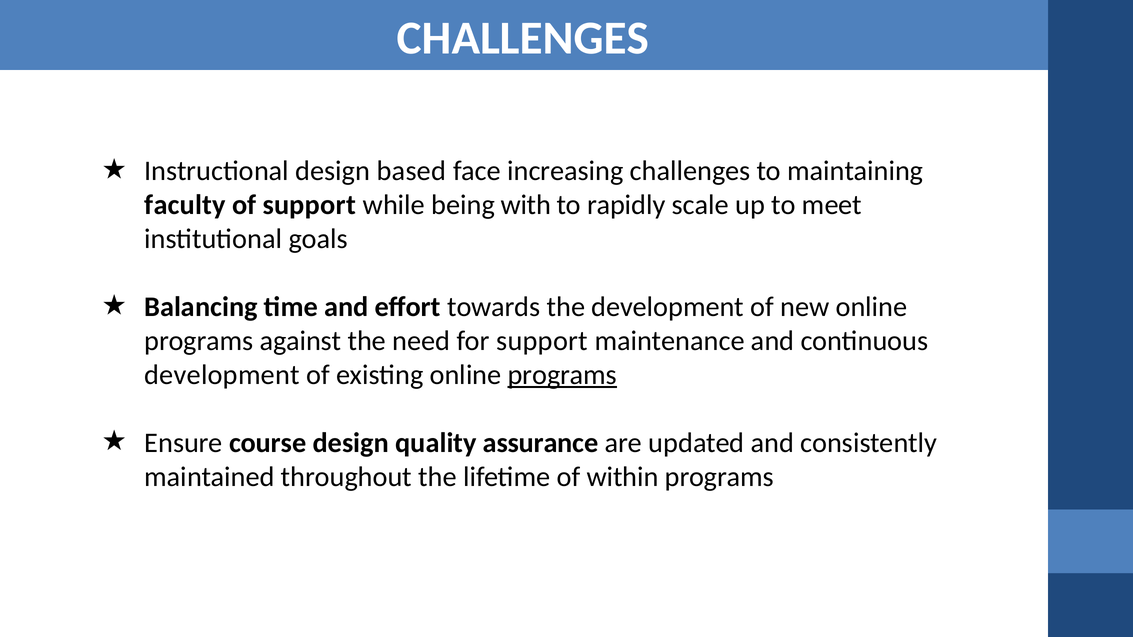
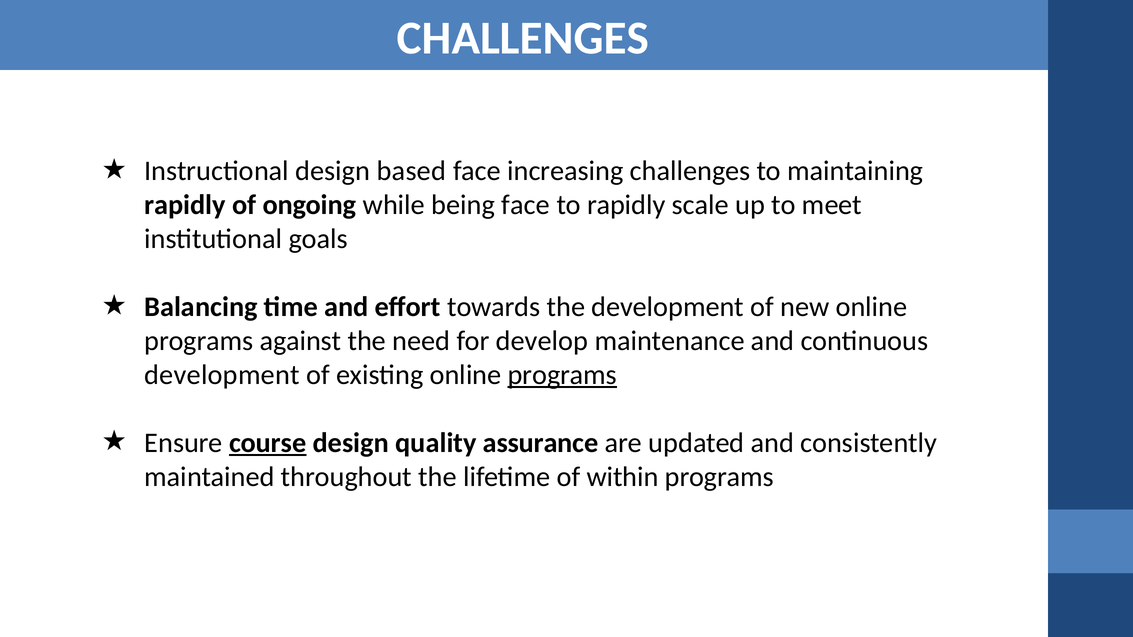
faculty: faculty -> rapidly (185, 205)
of support: support -> ongoing (309, 205)
being with: with -> face (526, 205)
for support: support -> develop (542, 341)
course underline: none -> present (268, 443)
